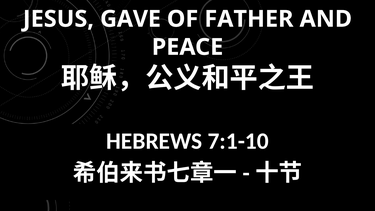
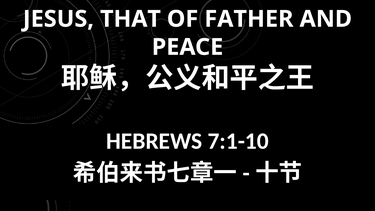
GAVE: GAVE -> THAT (130, 19)
